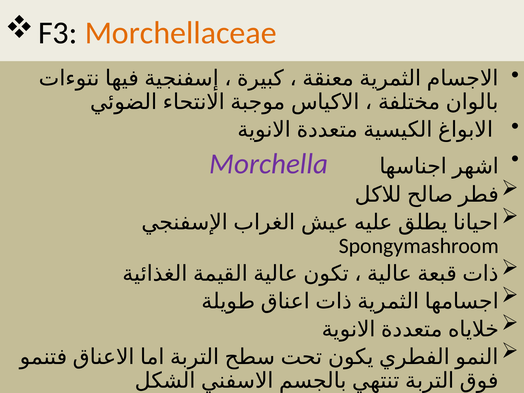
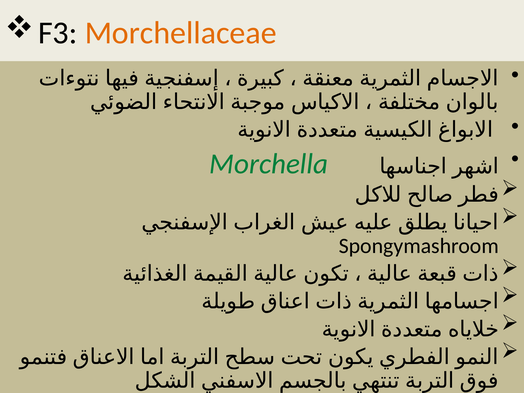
Morchella colour: purple -> green (269, 164)
